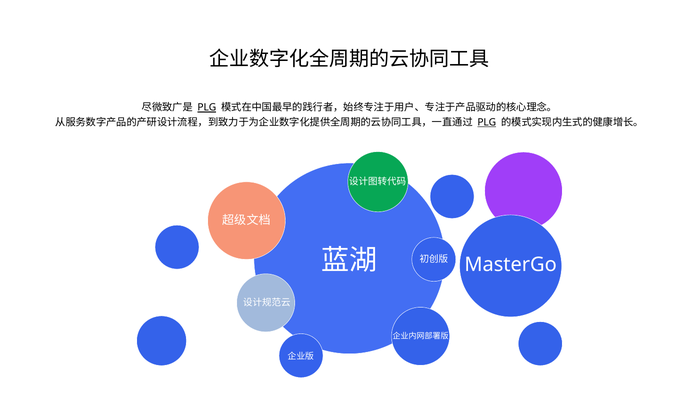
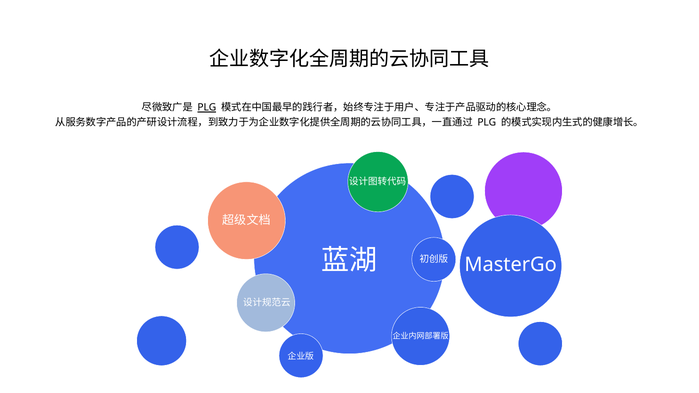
PLG underline: present -> none (487, 122)
